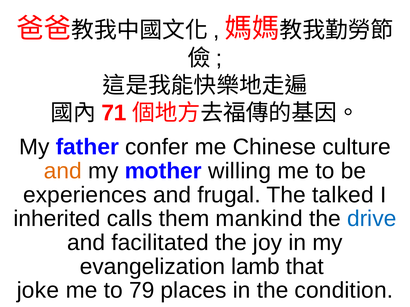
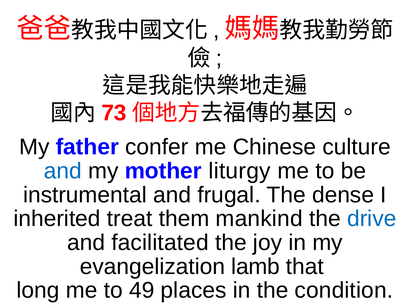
71: 71 -> 73 (114, 113)
and colour: orange -> blue (63, 171)
willing: willing -> liturgy (240, 171)
experiences: experiences -> instrumental (85, 195)
talked: talked -> dense (343, 195)
calls: calls -> treat (130, 219)
joke: joke -> long (38, 291)
79: 79 -> 49 (142, 291)
